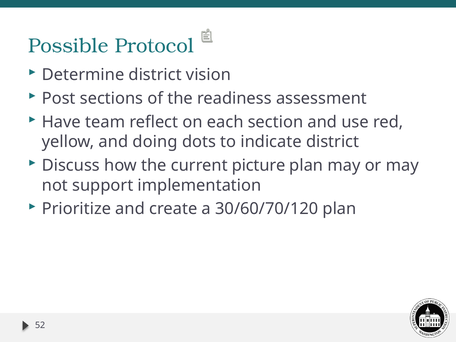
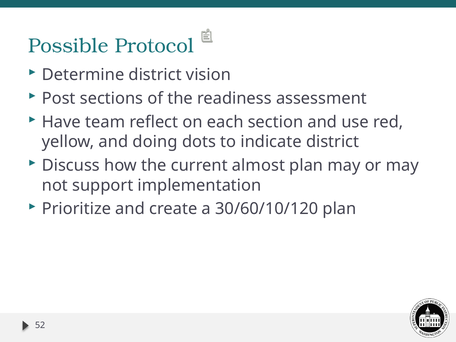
picture: picture -> almost (258, 165)
30/60/70/120: 30/60/70/120 -> 30/60/10/120 (267, 209)
